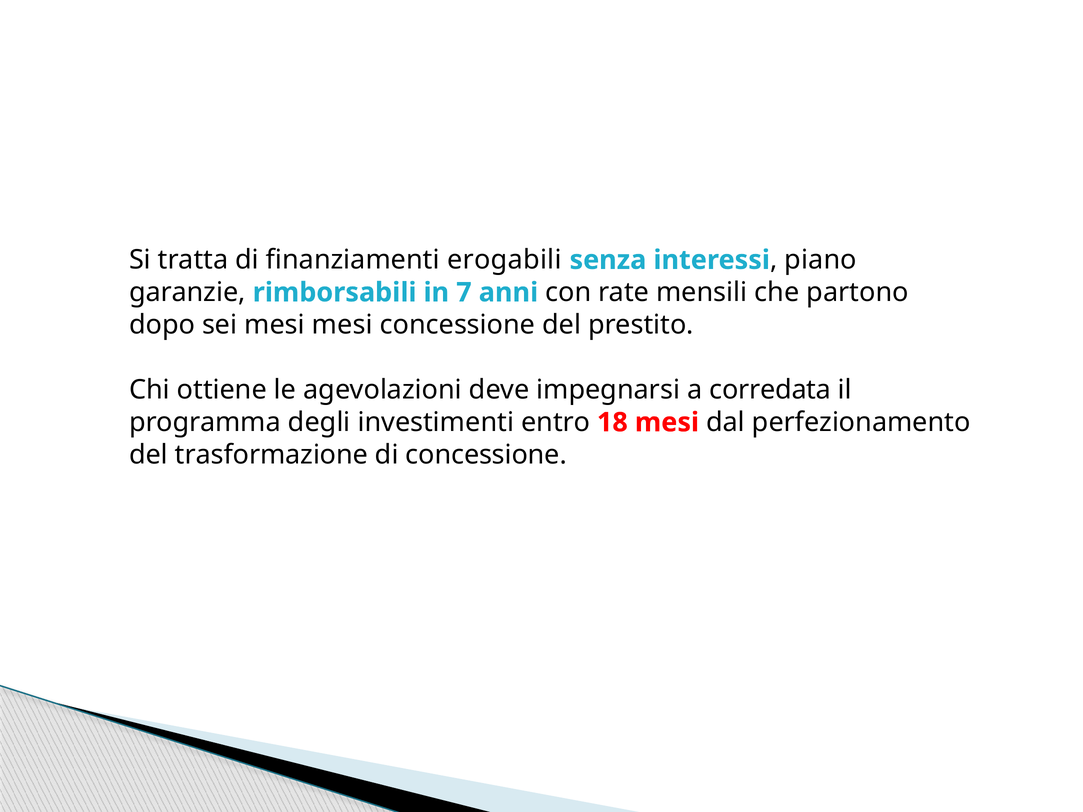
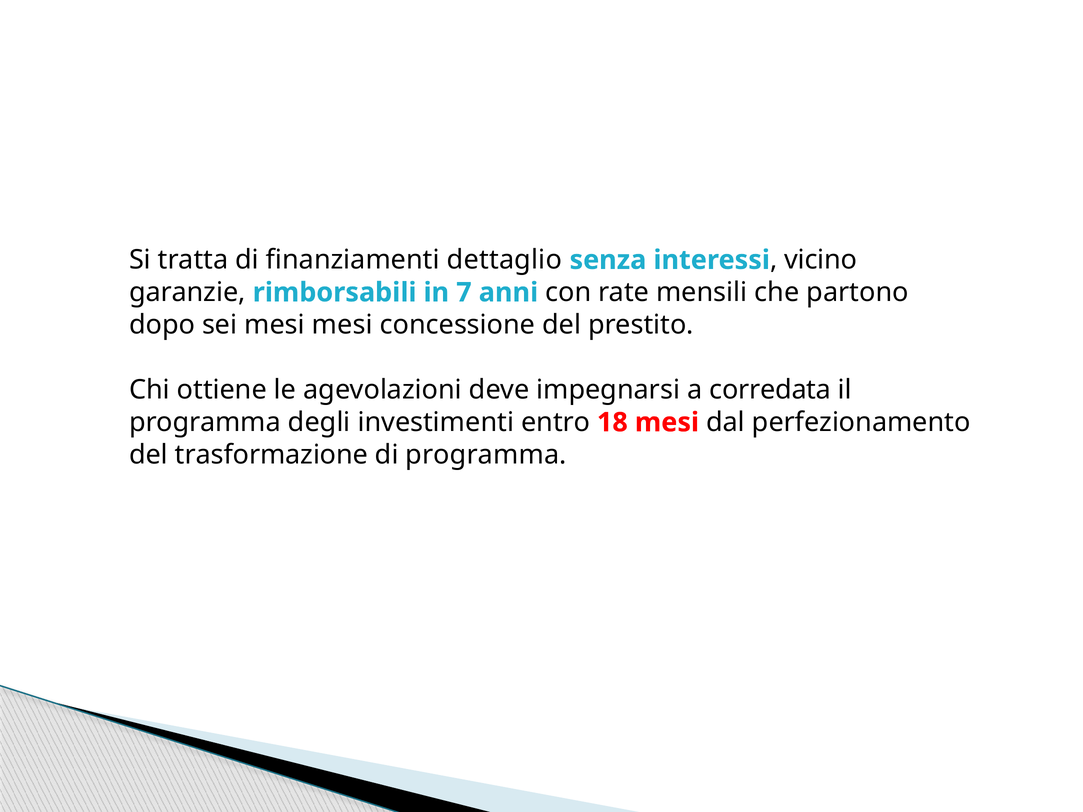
erogabili: erogabili -> dettaglio (504, 260)
piano: piano -> vicino (821, 260)
di concessione: concessione -> programma (486, 455)
